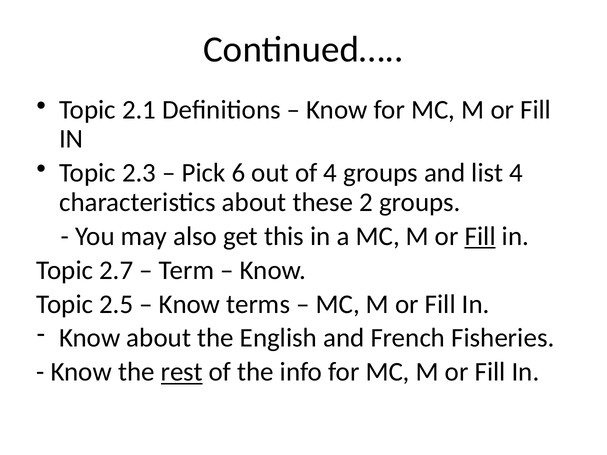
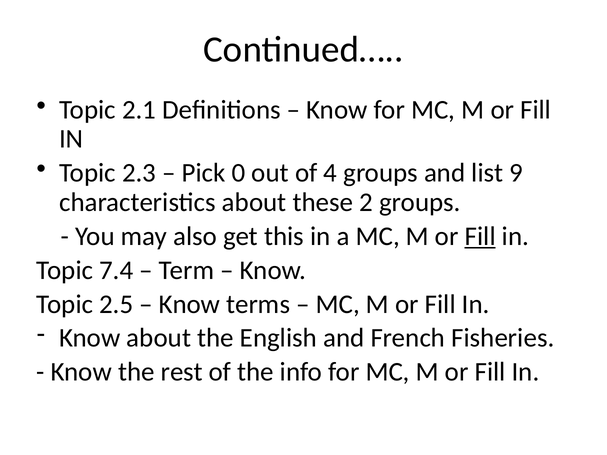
6: 6 -> 0 (238, 173)
list 4: 4 -> 9 (516, 173)
2.7: 2.7 -> 7.4 (116, 270)
rest underline: present -> none (182, 372)
